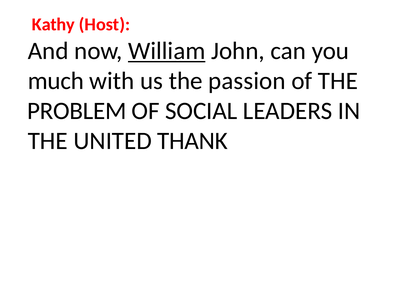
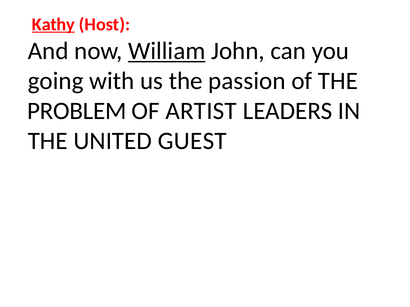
Kathy underline: none -> present (53, 24)
much: much -> going (56, 81)
SOCIAL: SOCIAL -> ARTIST (201, 111)
THANK: THANK -> GUEST (192, 141)
